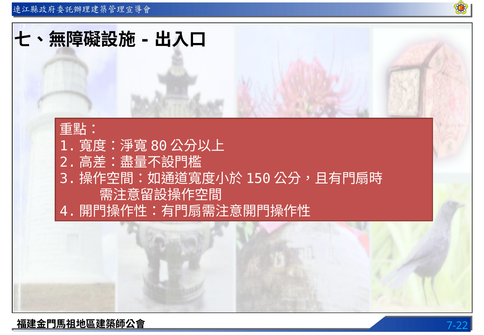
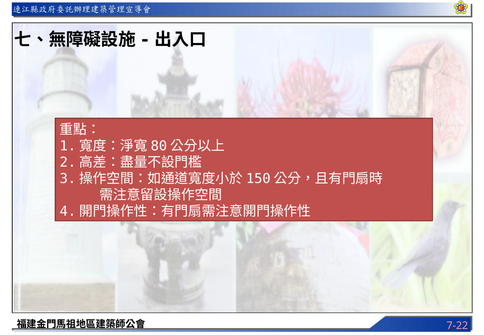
7-22 colour: light blue -> pink (457, 326)
